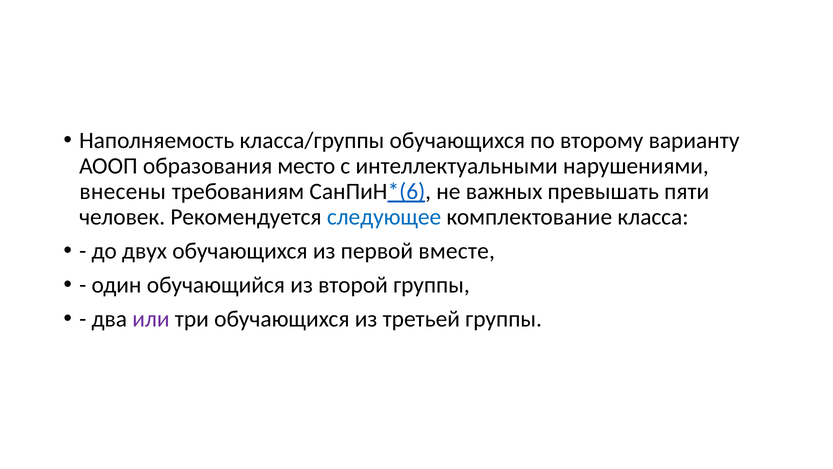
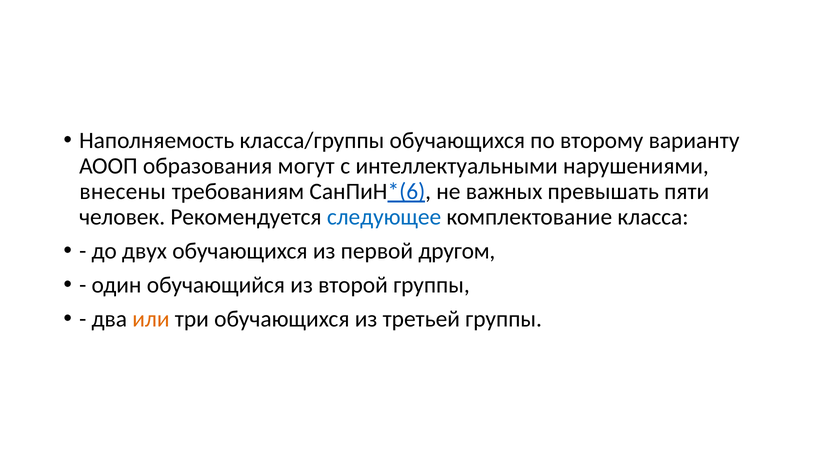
место: место -> могут (306, 166)
вместе: вместе -> другом (457, 251)
или colour: purple -> orange (151, 319)
